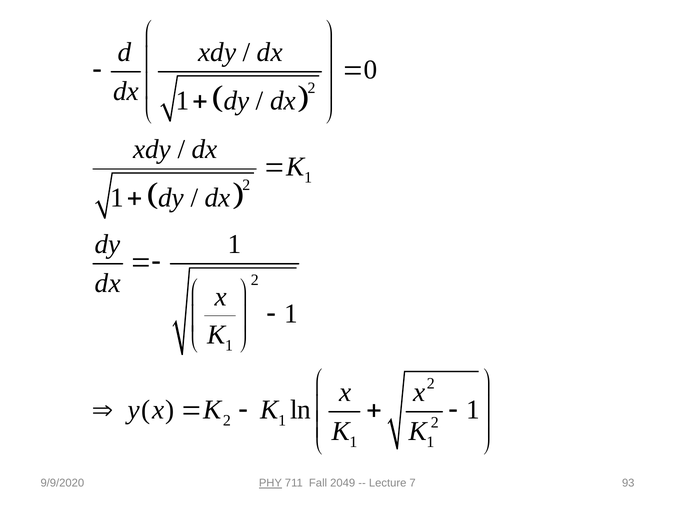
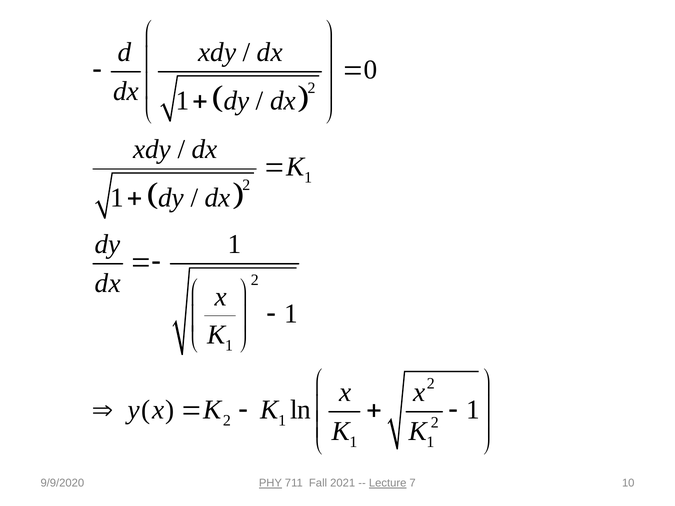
2049: 2049 -> 2021 (343, 483)
Lecture underline: none -> present (388, 483)
93: 93 -> 10 (628, 483)
